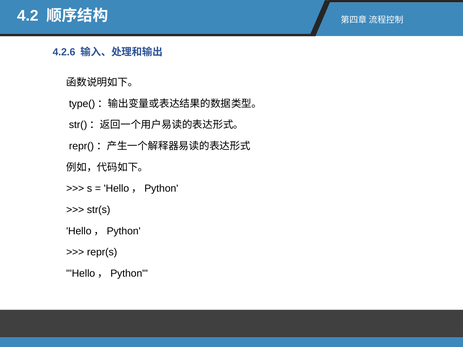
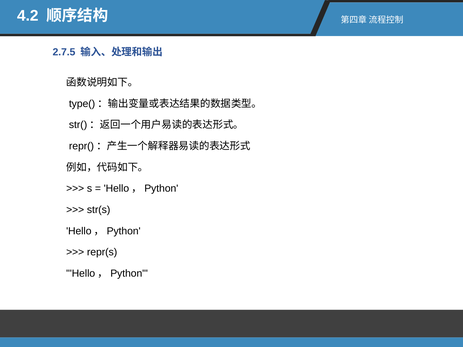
4.2.6: 4.2.6 -> 2.7.5 (64, 52)
